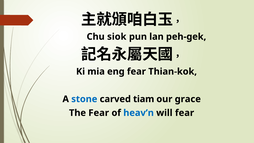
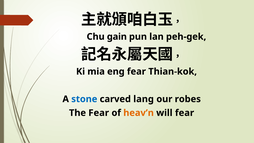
siok: siok -> gain (117, 37)
tiam: tiam -> lang (144, 99)
grace: grace -> robes (188, 99)
heav’n colour: blue -> orange (139, 113)
